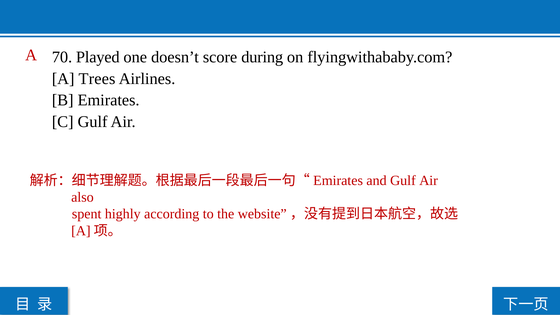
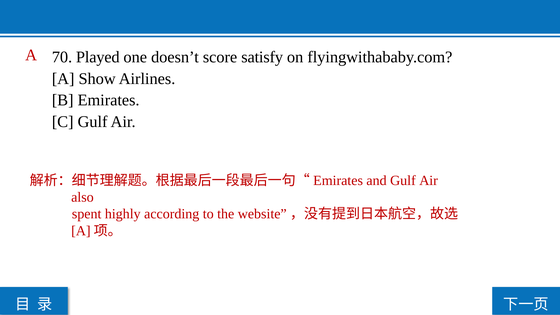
during: during -> satisfy (262, 57)
Trees: Trees -> Show (97, 79)
